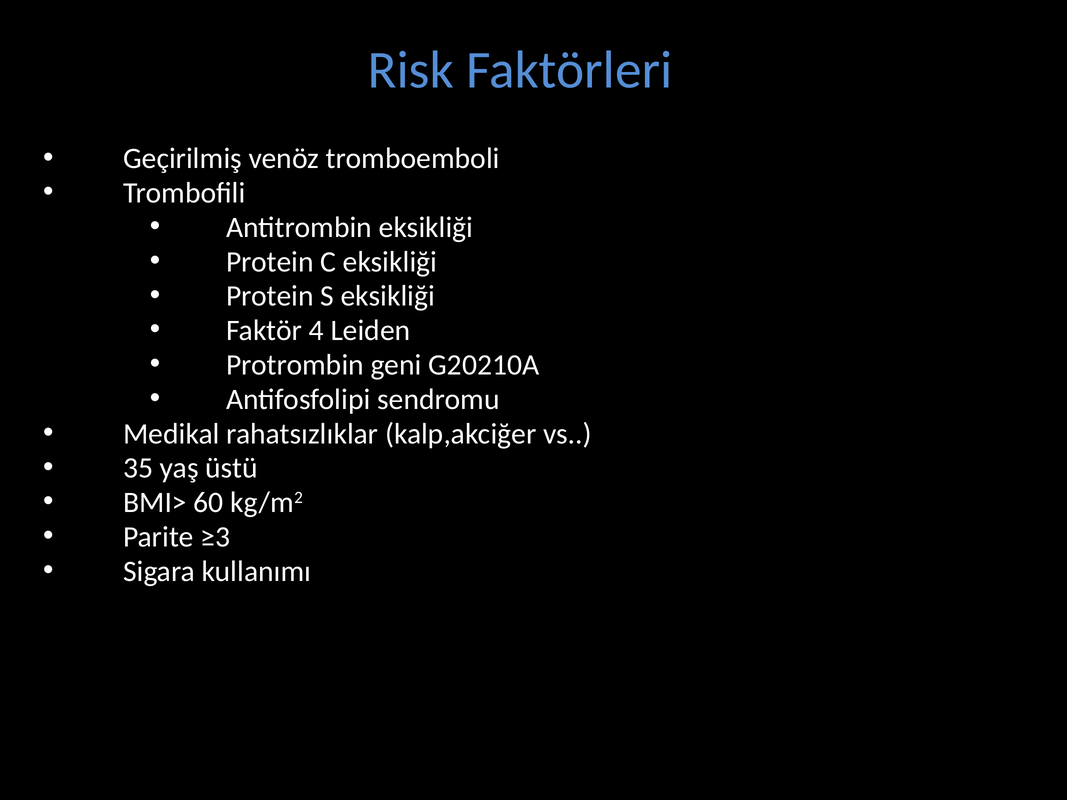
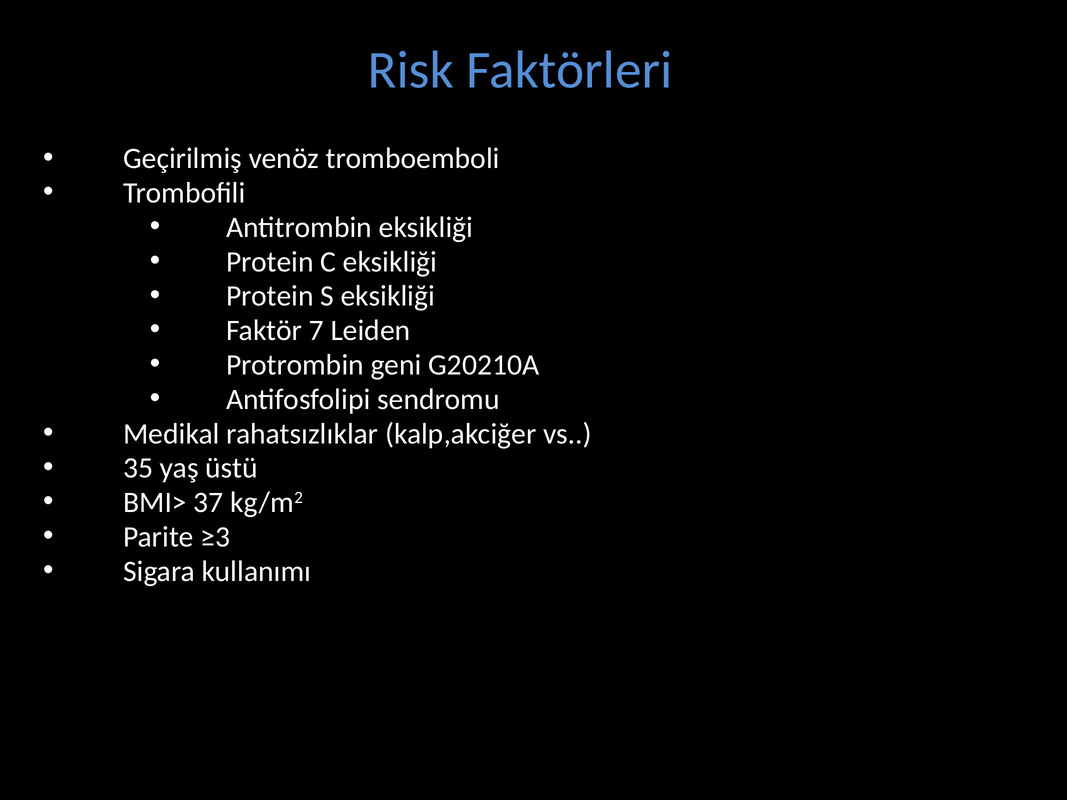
4: 4 -> 7 (316, 331)
60: 60 -> 37 (208, 503)
